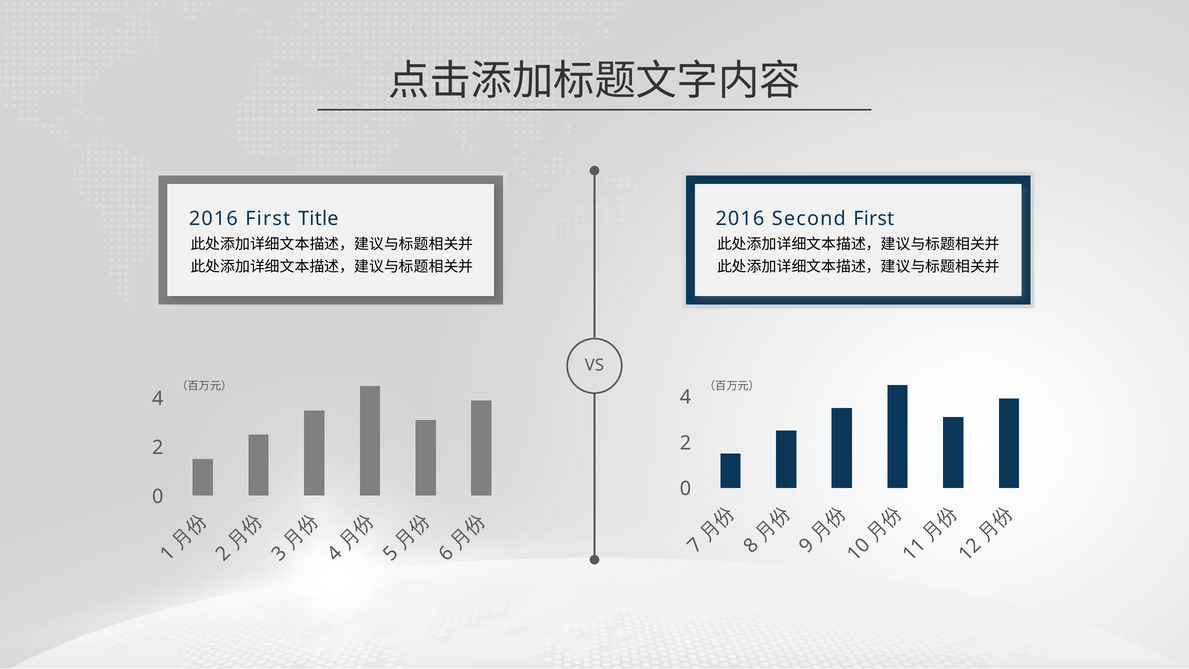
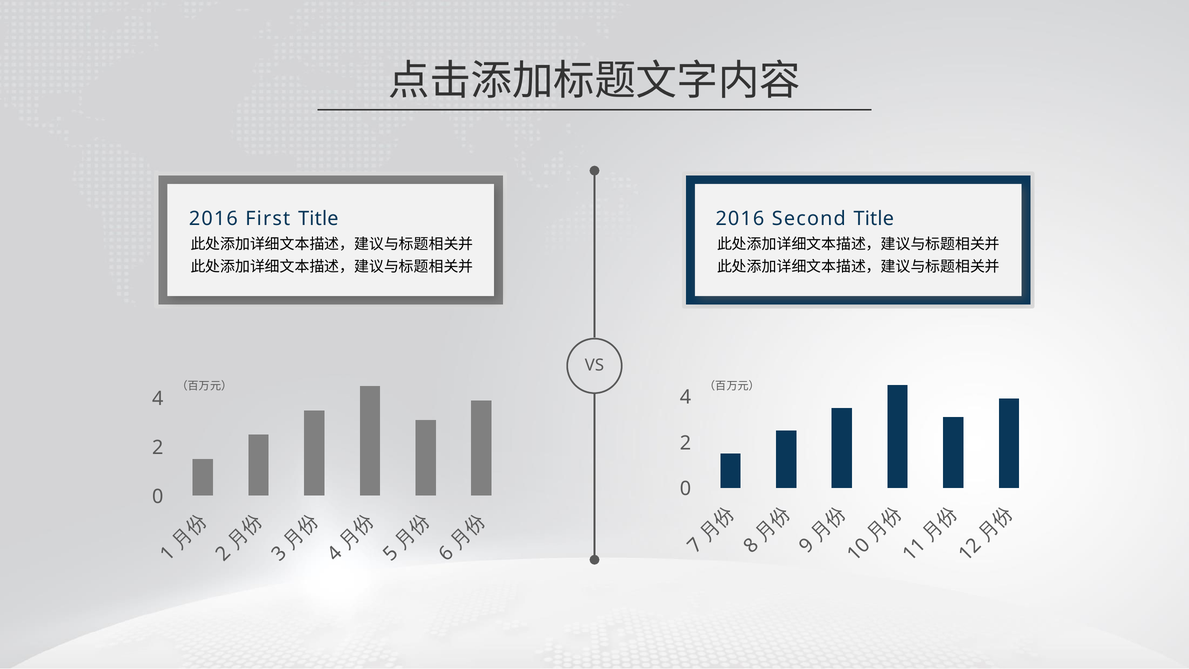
Second First: First -> Title (874, 219)
